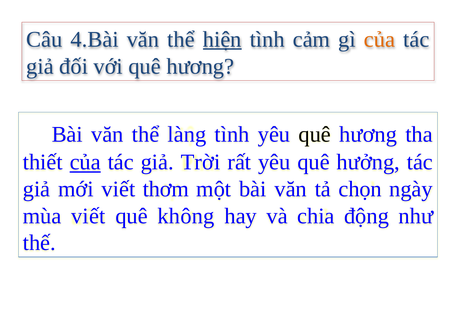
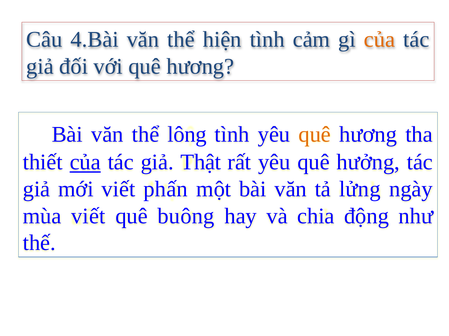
hiện underline: present -> none (222, 40)
làng: làng -> lông (187, 135)
quê colour: black -> orange (315, 135)
Trời: Trời -> Thật (201, 163)
thơm: thơm -> phấn (166, 190)
chọn: chọn -> lửng (360, 190)
không: không -> buông (186, 216)
